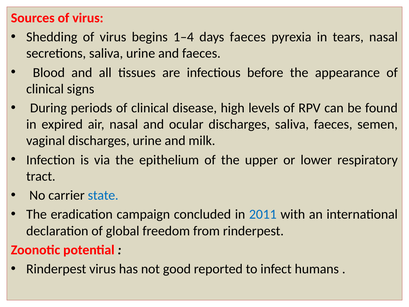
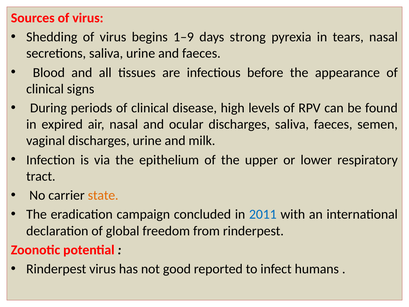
1–4: 1–4 -> 1–9 (184, 37)
days faeces: faeces -> strong (248, 37)
state colour: blue -> orange (103, 195)
